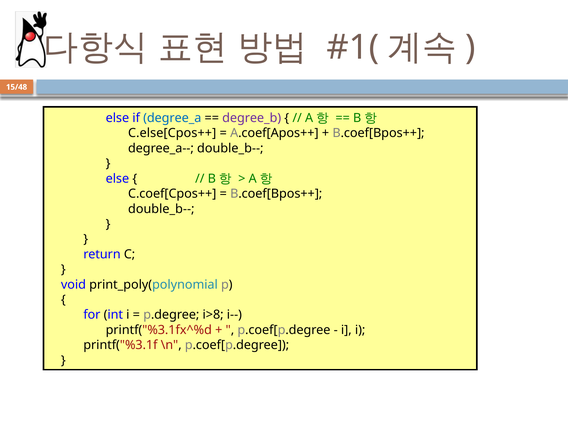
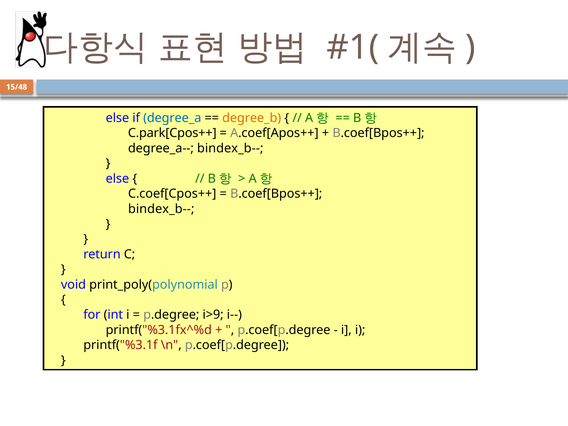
degree_b colour: purple -> orange (252, 118)
C.else[Cpos++: C.else[Cpos++ -> C.park[Cpos++ (172, 133)
degree_a-- double_b--: double_b-- -> bindex_b-- (230, 148)
double_b--: double_b-- -> bindex_b-- (161, 209)
i>8: i>8 -> i>9 (213, 315)
